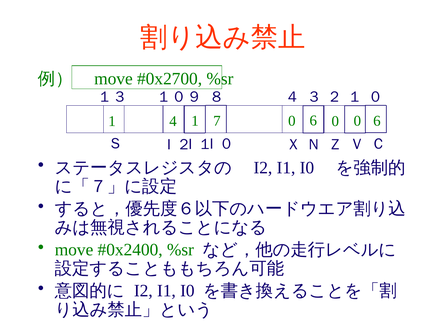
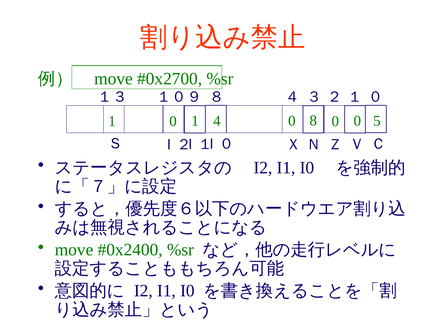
1 4: 4 -> 0 (173, 121)
7: 7 -> 4 (217, 121)
6: 6 -> 8 (313, 121)
0 0 6: 6 -> 5 (377, 121)
